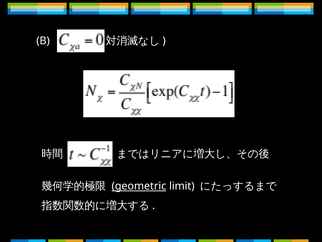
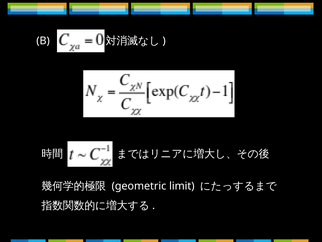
geometric underline: present -> none (139, 186)
